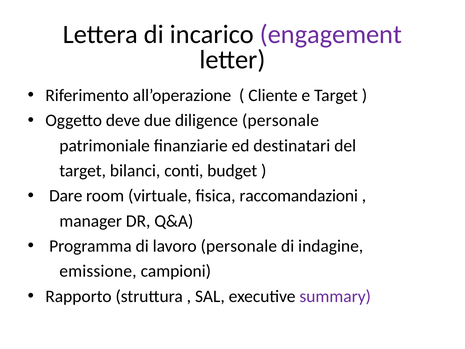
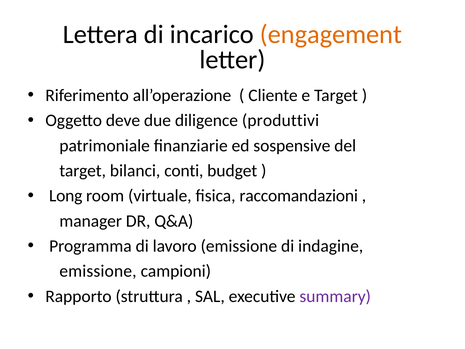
engagement colour: purple -> orange (331, 34)
diligence personale: personale -> produttivi (281, 120)
destinatari: destinatari -> sospensive (292, 146)
Dare: Dare -> Long (66, 196)
lavoro personale: personale -> emissione (239, 246)
